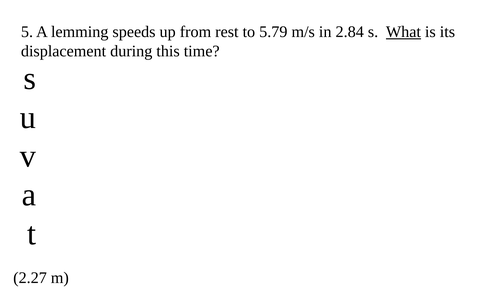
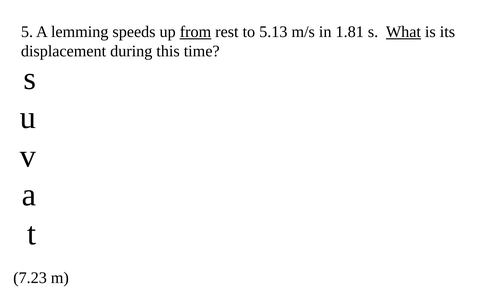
from underline: none -> present (195, 32)
5.79: 5.79 -> 5.13 (273, 32)
2.84: 2.84 -> 1.81 (350, 32)
2.27: 2.27 -> 7.23 (30, 278)
